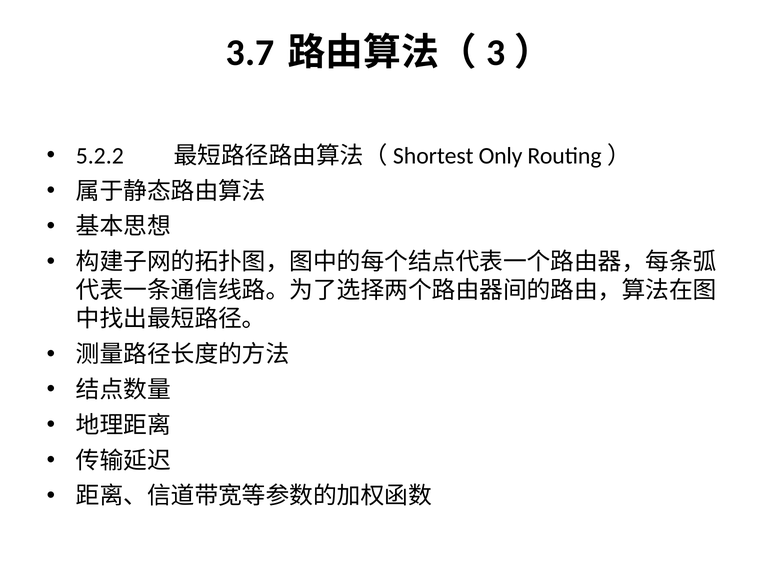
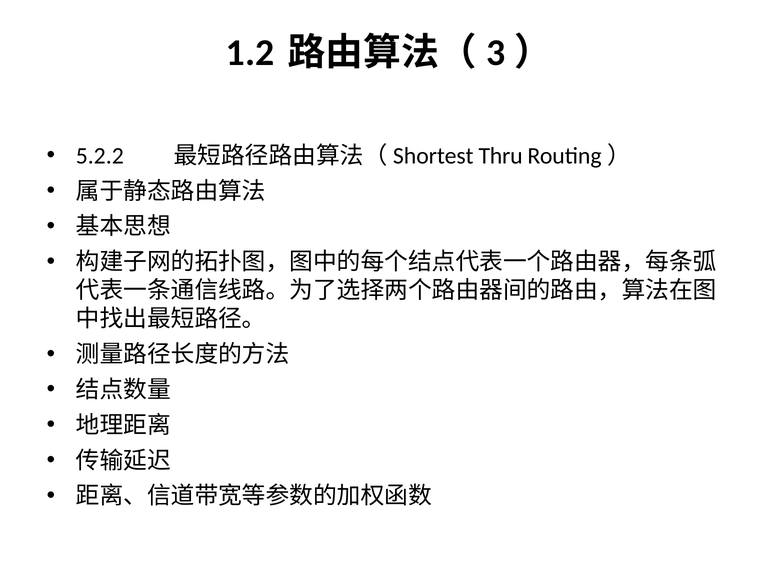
3.7: 3.7 -> 1.2 (250, 53)
Only: Only -> Thru (501, 156)
